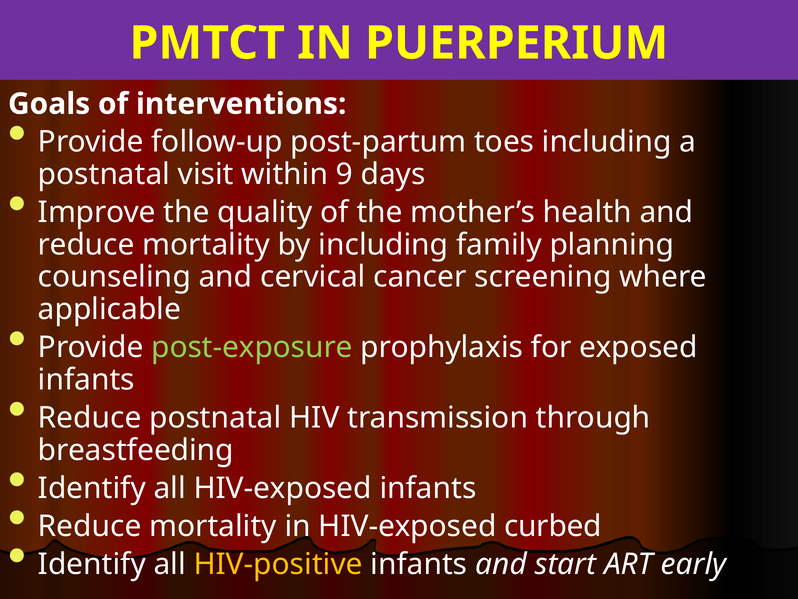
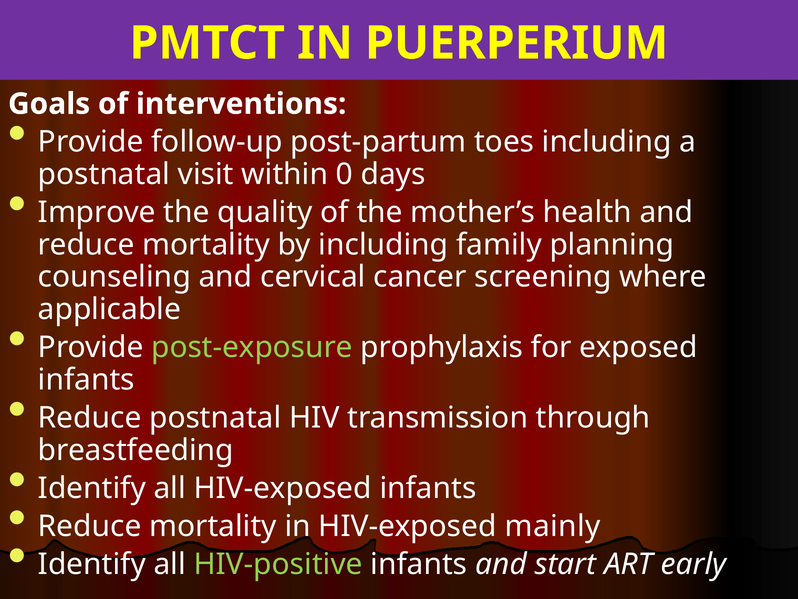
9: 9 -> 0 (344, 174)
curbed: curbed -> mainly (553, 526)
HIV-positive colour: yellow -> light green (278, 564)
